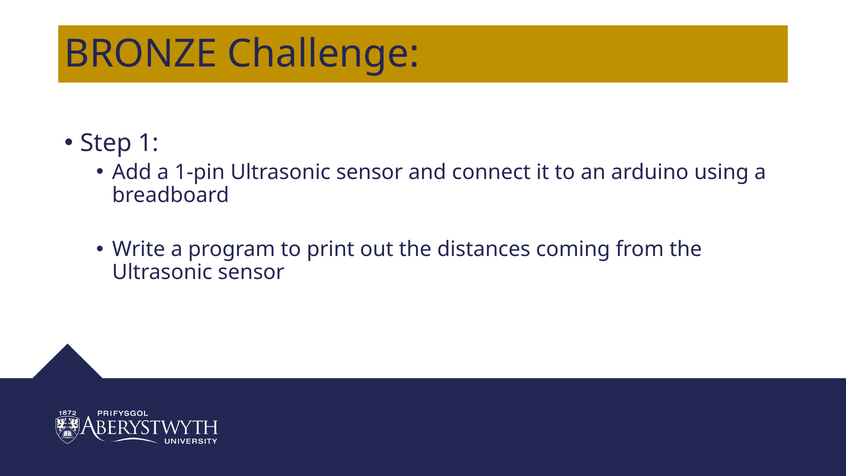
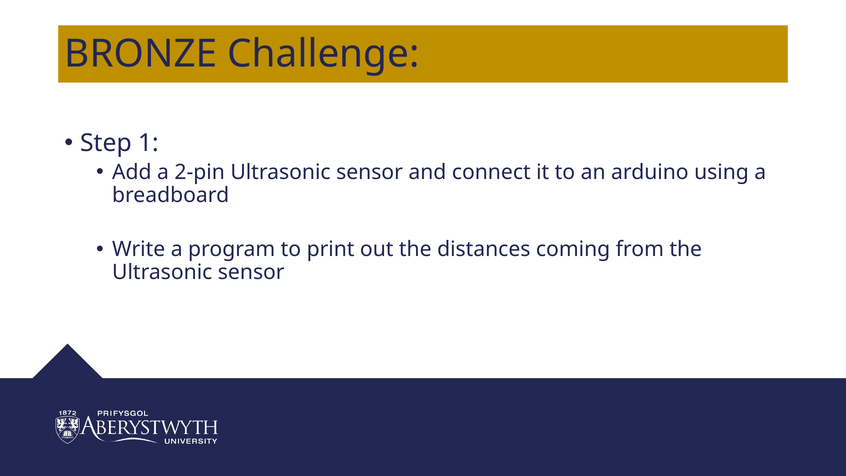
1-pin: 1-pin -> 2-pin (200, 172)
